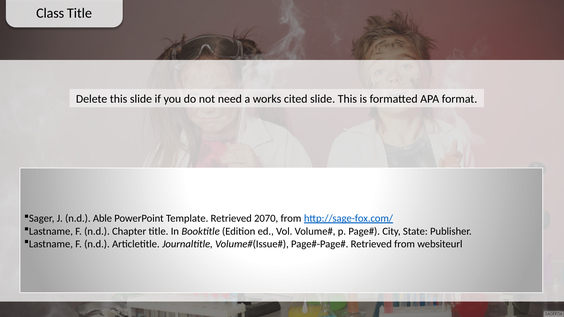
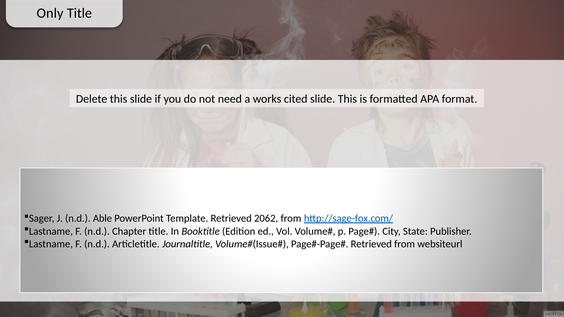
Class: Class -> Only (50, 13)
2070: 2070 -> 2062 (266, 218)
